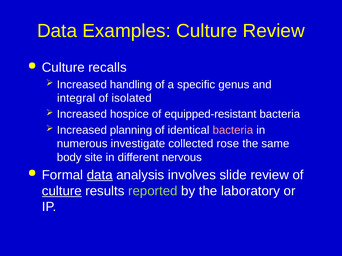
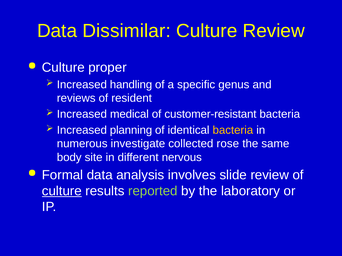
Examples: Examples -> Dissimilar (127, 31)
recalls: recalls -> proper (108, 68)
integral: integral -> reviews (76, 98)
isolated: isolated -> resident (132, 98)
hospice: hospice -> medical (129, 114)
equipped-resistant: equipped-resistant -> customer-resistant (210, 114)
bacteria colour: pink -> yellow (233, 130)
data underline: present -> none (100, 175)
